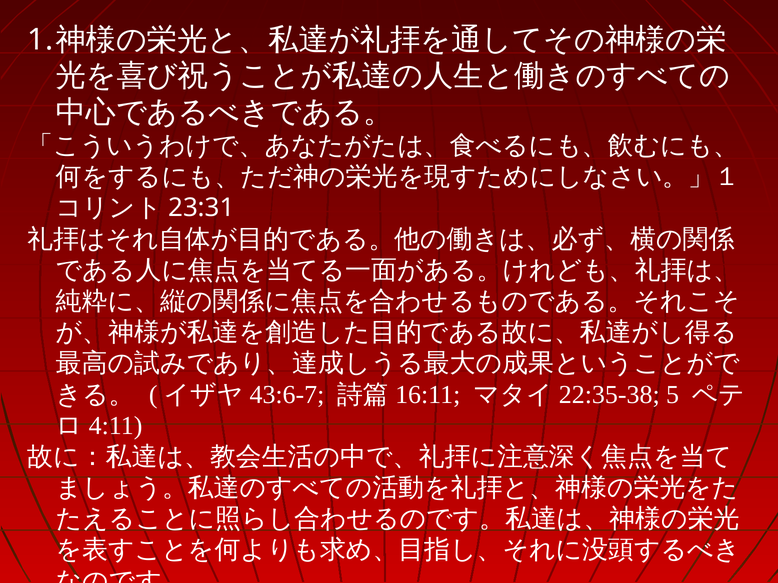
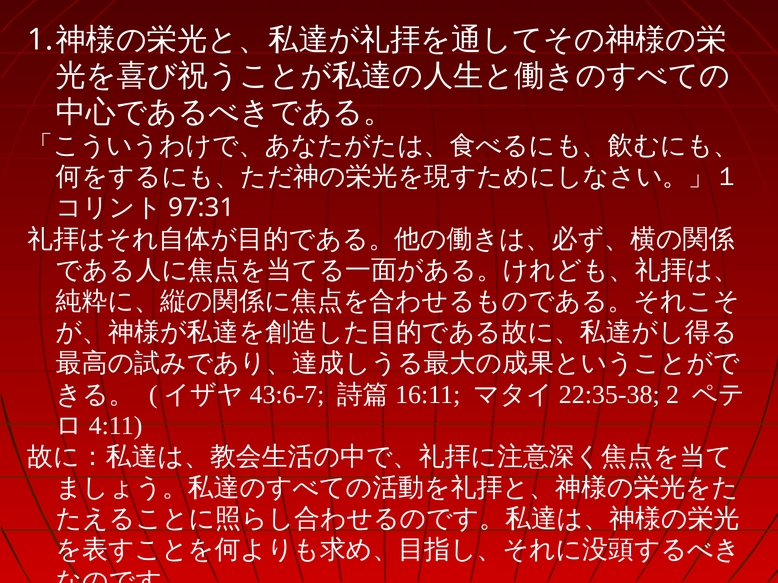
23:31: 23:31 -> 97:31 (201, 208)
5: 5 -> 2 (673, 395)
